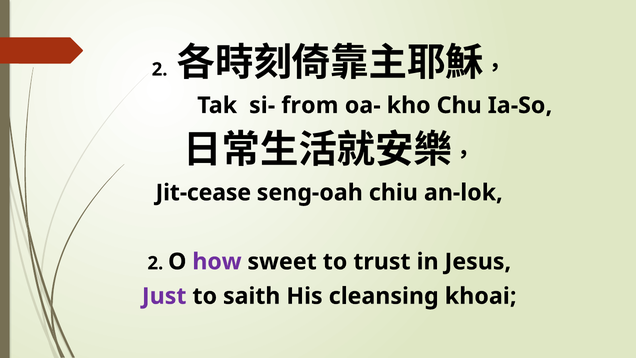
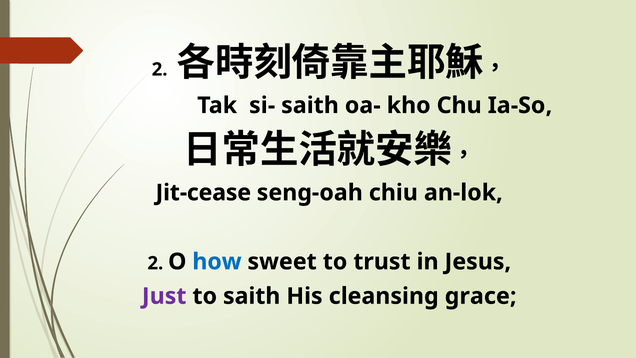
si- from: from -> saith (310, 105)
how colour: purple -> blue (217, 261)
khoai: khoai -> grace (481, 296)
